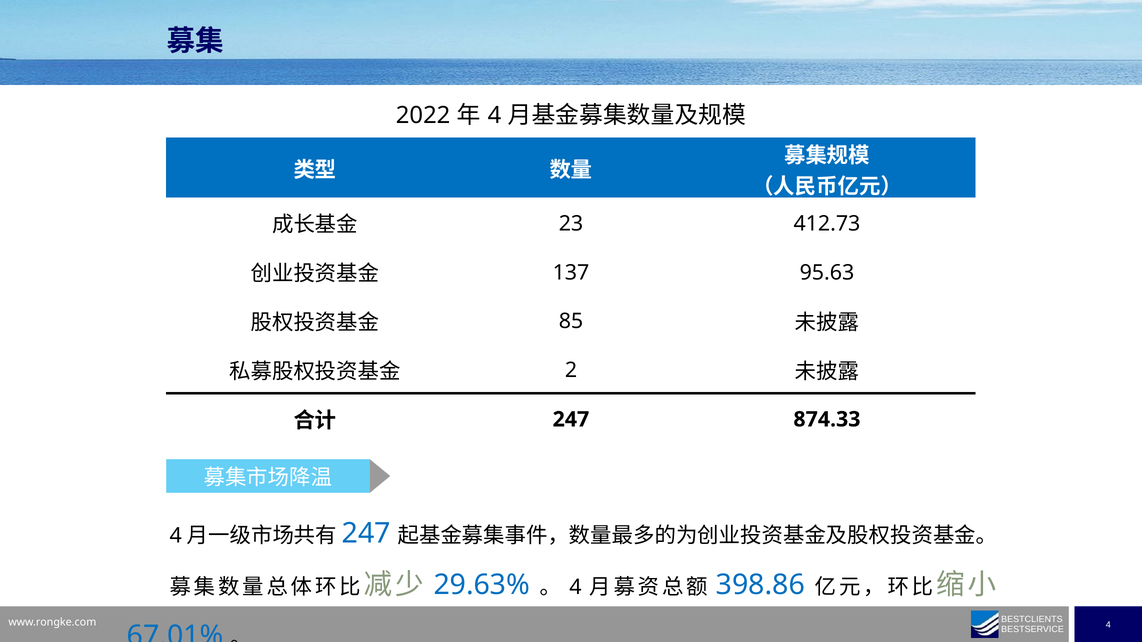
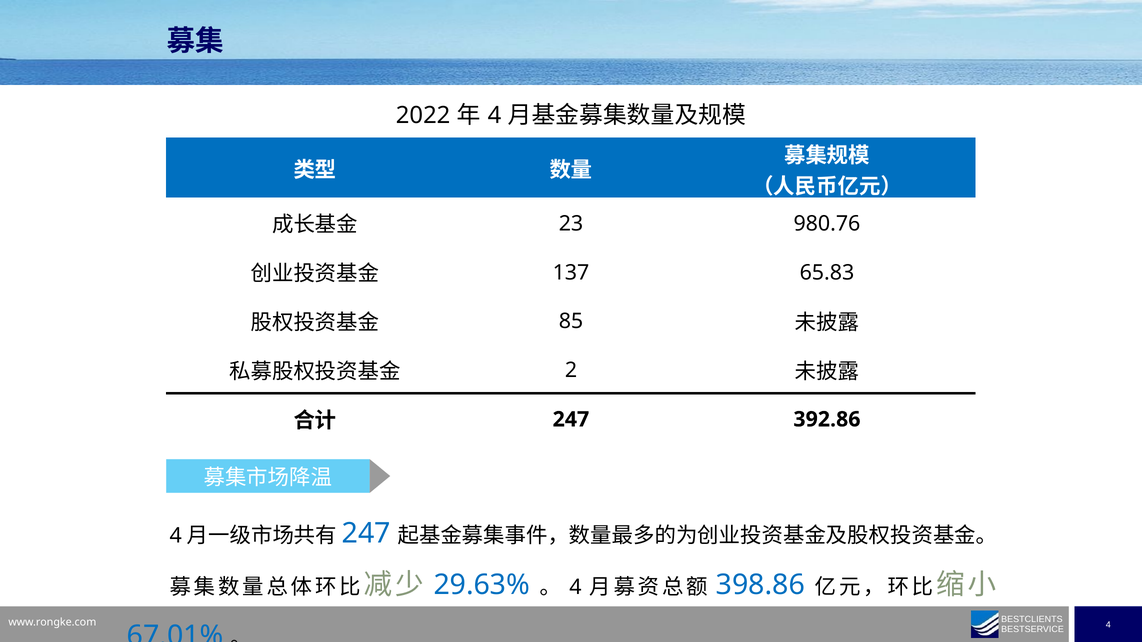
412.73: 412.73 -> 980.76 (827, 224)
95.63: 95.63 -> 65.83 (827, 273)
874.33: 874.33 -> 392.86 (827, 420)
